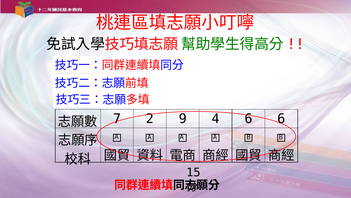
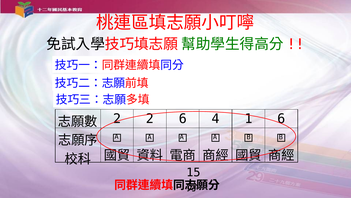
7: 7 -> 2 (117, 119)
2 9: 9 -> 6 (183, 119)
4 6: 6 -> 1 (248, 119)
